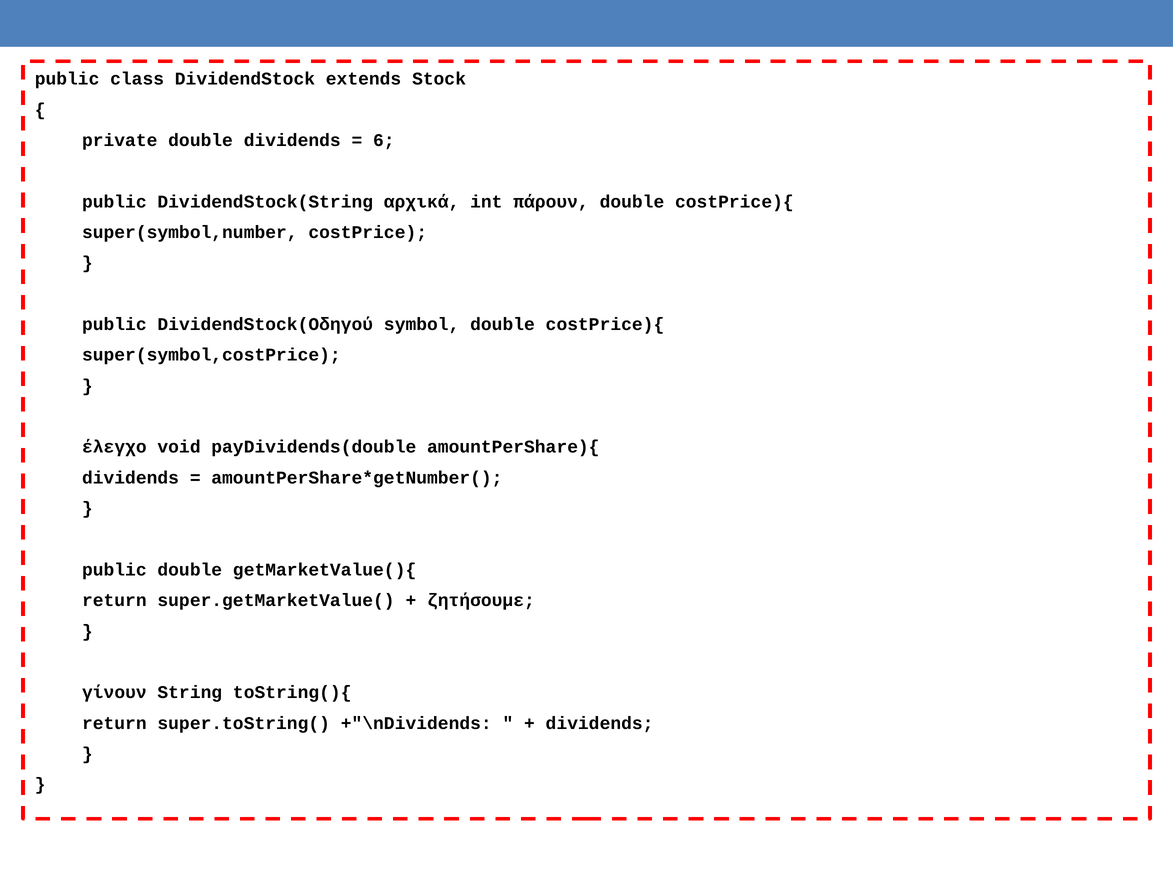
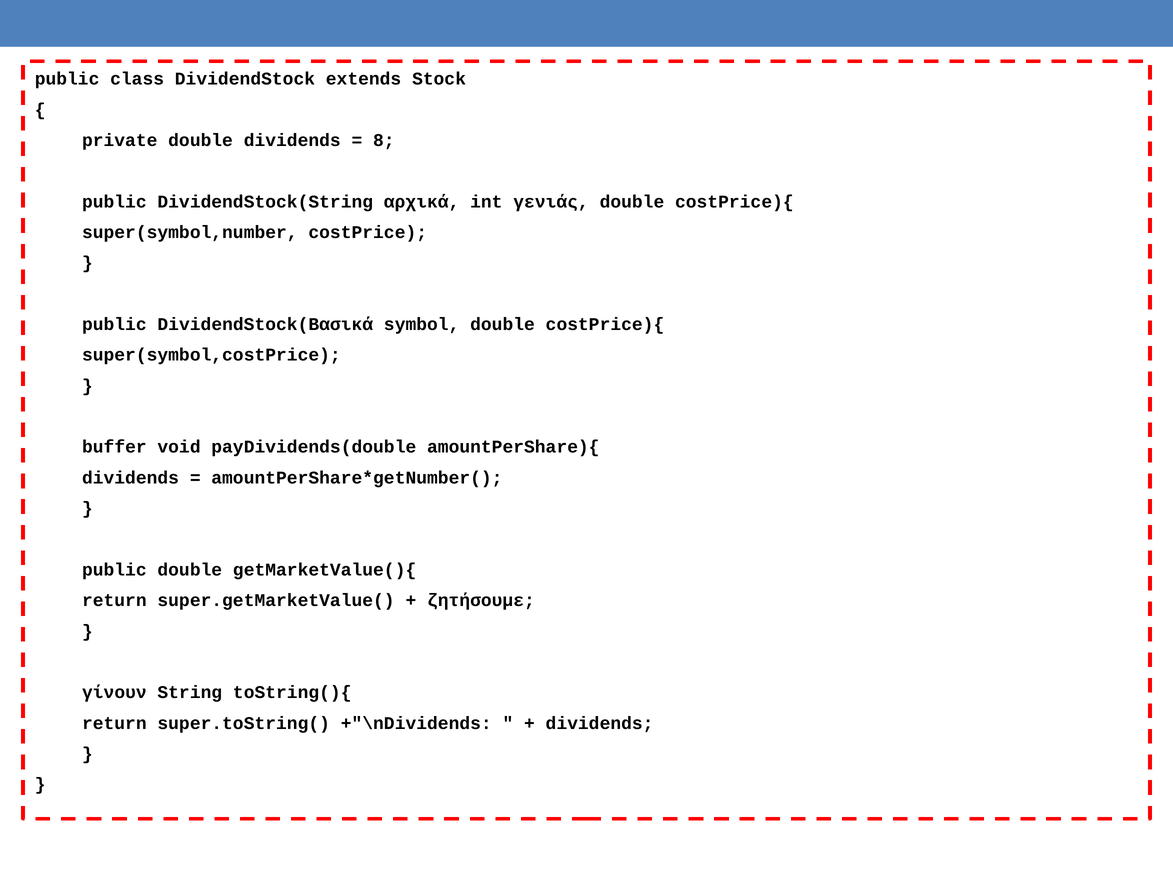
6: 6 -> 8 (384, 140)
πάρουν: πάρουν -> γενιάς (551, 202)
DividendStock(Οδηγού: DividendStock(Οδηγού -> DividendStock(Βασικά (265, 324)
έλεγχο: έλεγχο -> buffer (114, 447)
